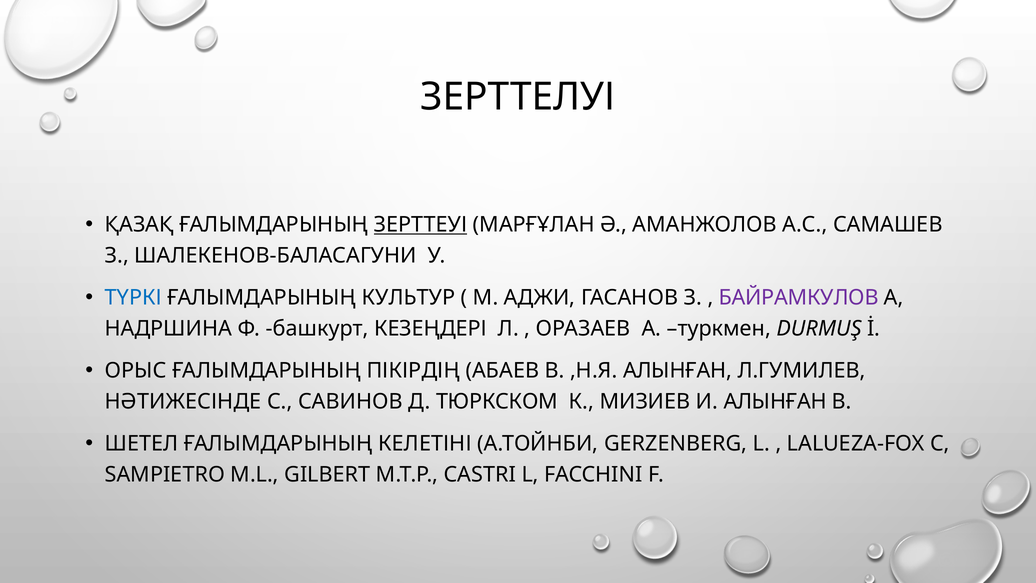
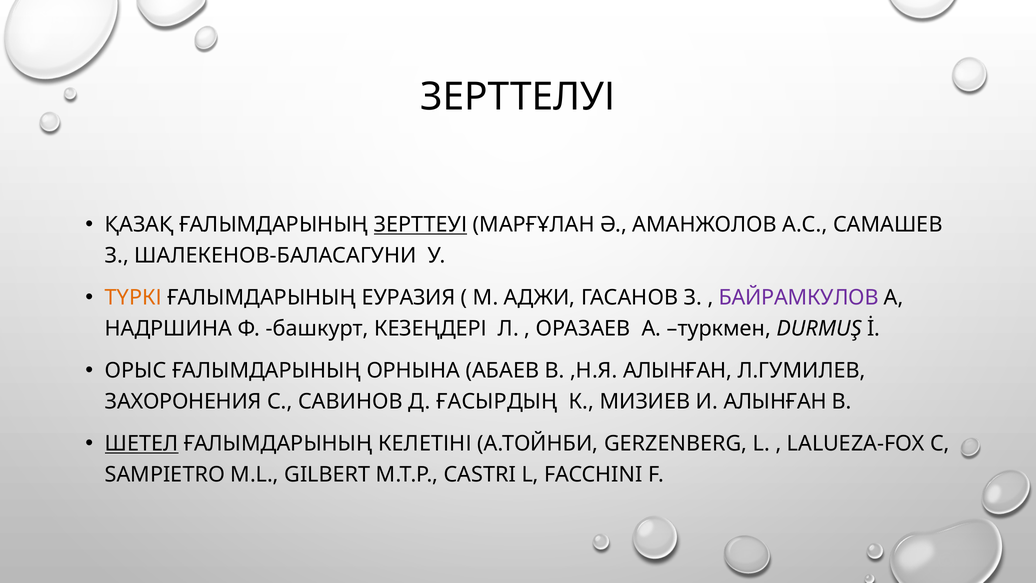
ТҮРКІ colour: blue -> orange (133, 298)
КУЛЬТУР: КУЛЬТУР -> ЕУРАЗИЯ (409, 298)
ПІКІРДІҢ: ПІКІРДІҢ -> ОРНЫНА (413, 371)
НӘТИЖЕСІНДЕ: НӘТИЖЕСІНДЕ -> ЗАХОРОНЕНИЯ (183, 402)
ТЮРКСКОМ: ТЮРКСКОМ -> ҒАСЫРДЫҢ (497, 402)
ШЕТЕЛ underline: none -> present (142, 444)
